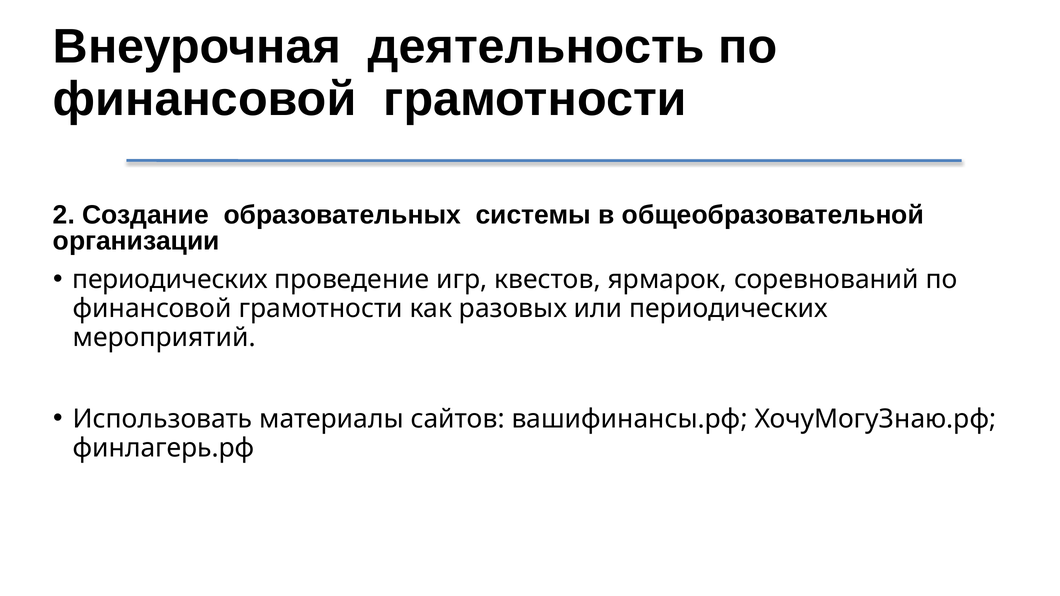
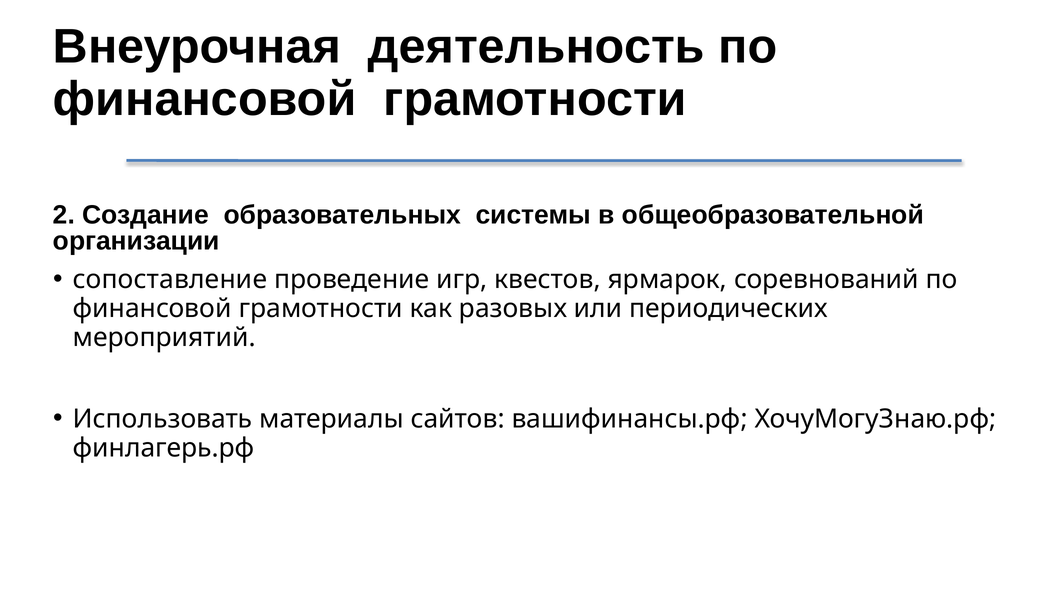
периодических: периодических -> сопоставление (170, 280)
